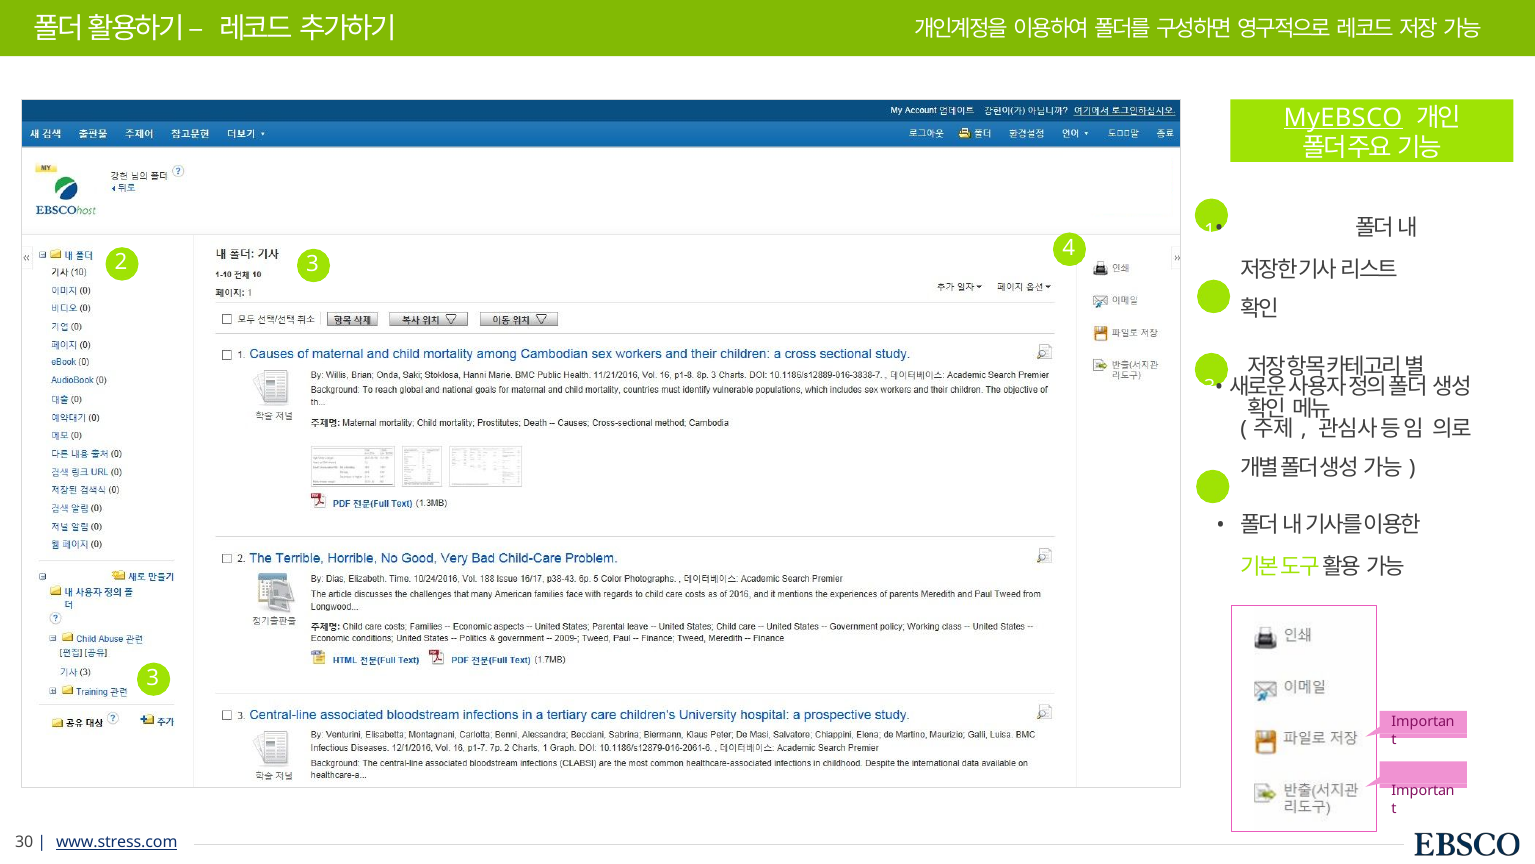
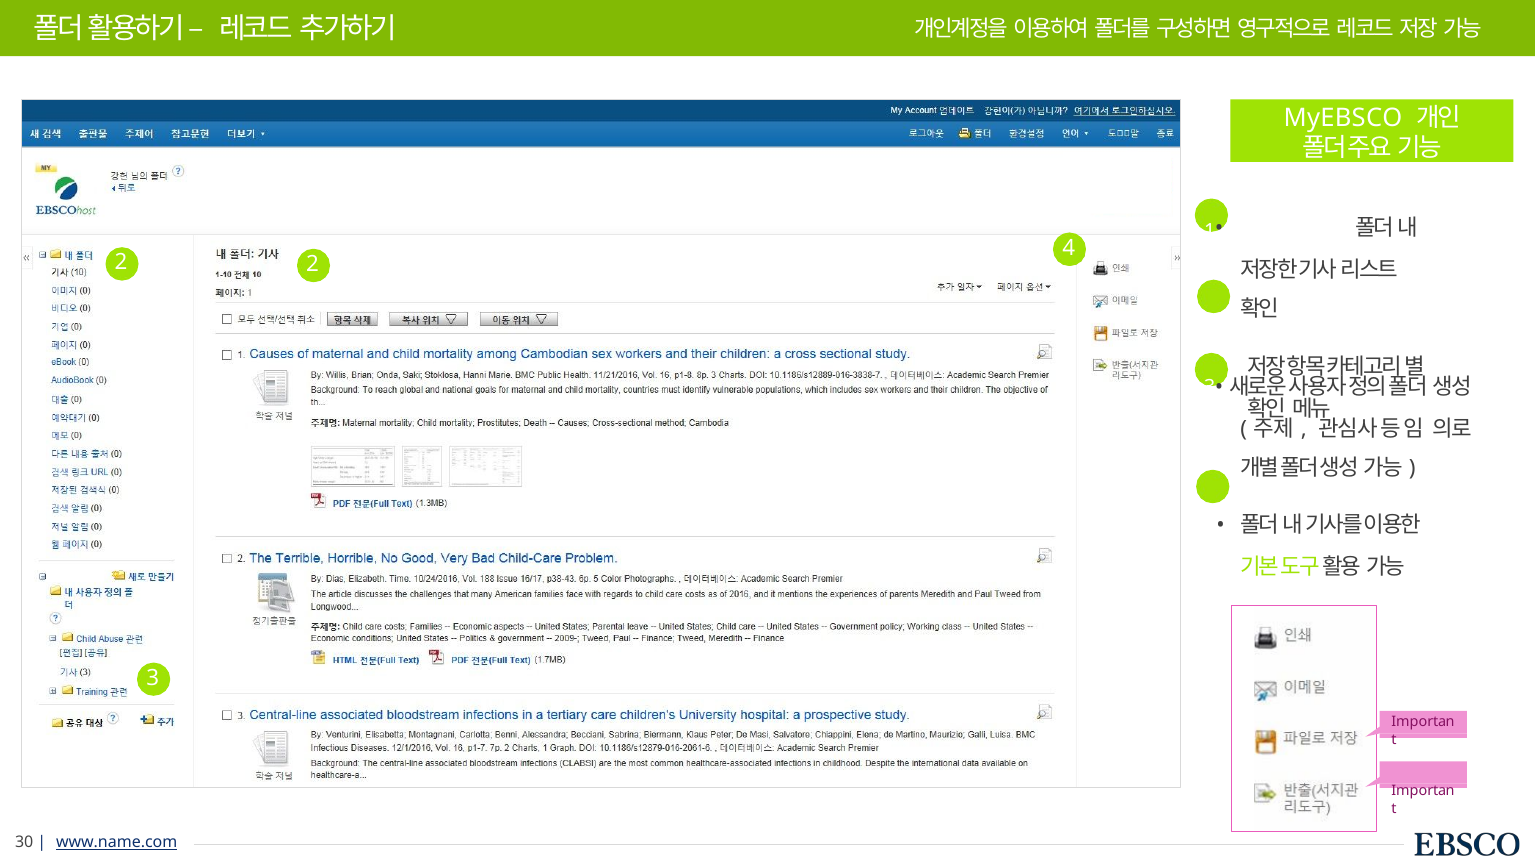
MyEBSCO underline: present -> none (1343, 118)
2 3: 3 -> 2 (313, 264)
www.stress.com: www.stress.com -> www.name.com (117, 842)
